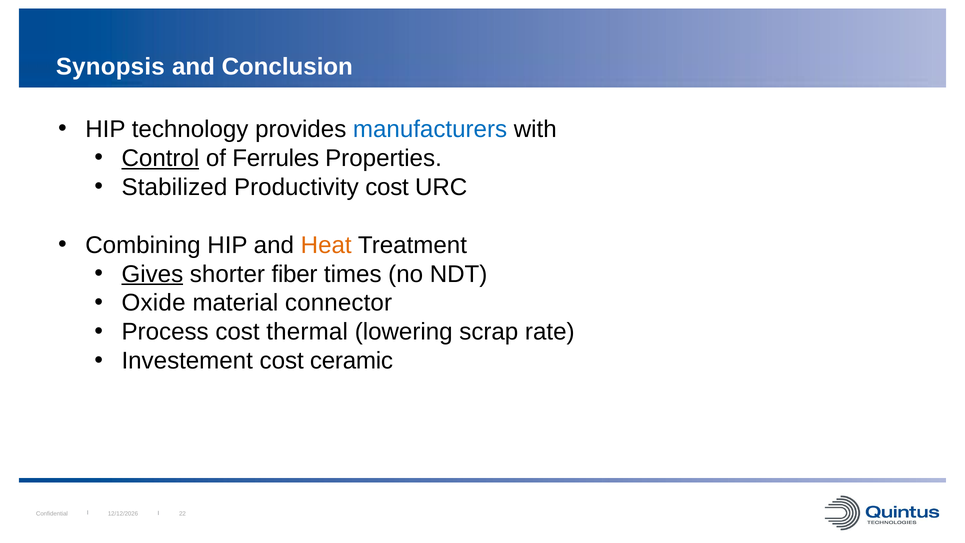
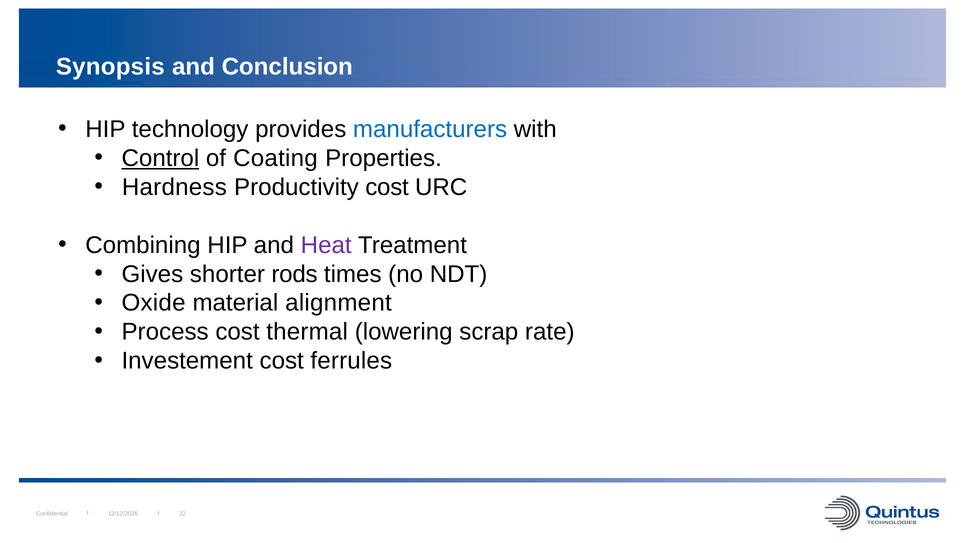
Ferrules: Ferrules -> Coating (275, 158)
Stabilized: Stabilized -> Hardness (174, 187)
Heat colour: orange -> purple (326, 245)
Gives underline: present -> none (152, 274)
fiber: fiber -> rods (295, 274)
connector: connector -> alignment (338, 303)
ceramic: ceramic -> ferrules (351, 361)
